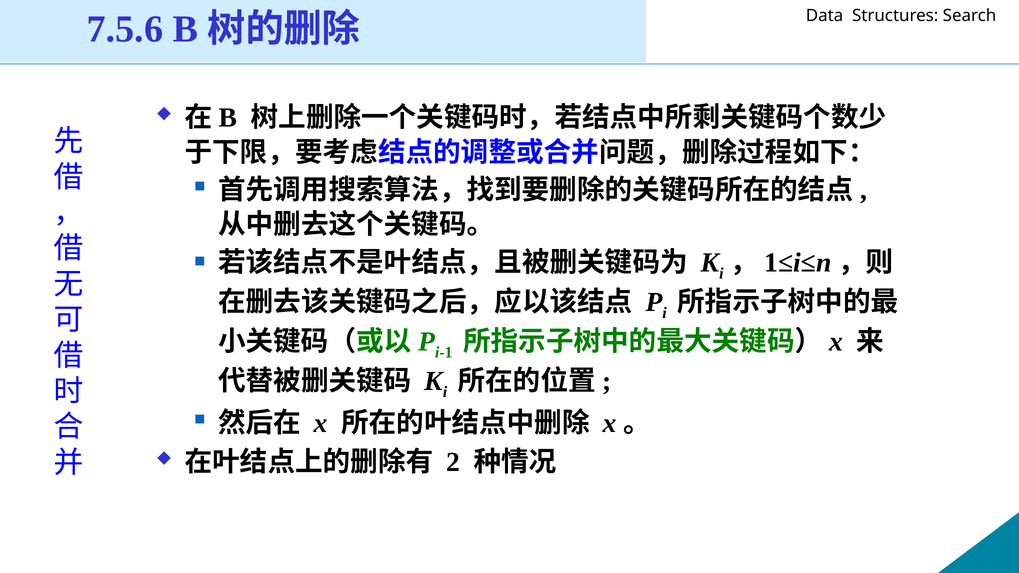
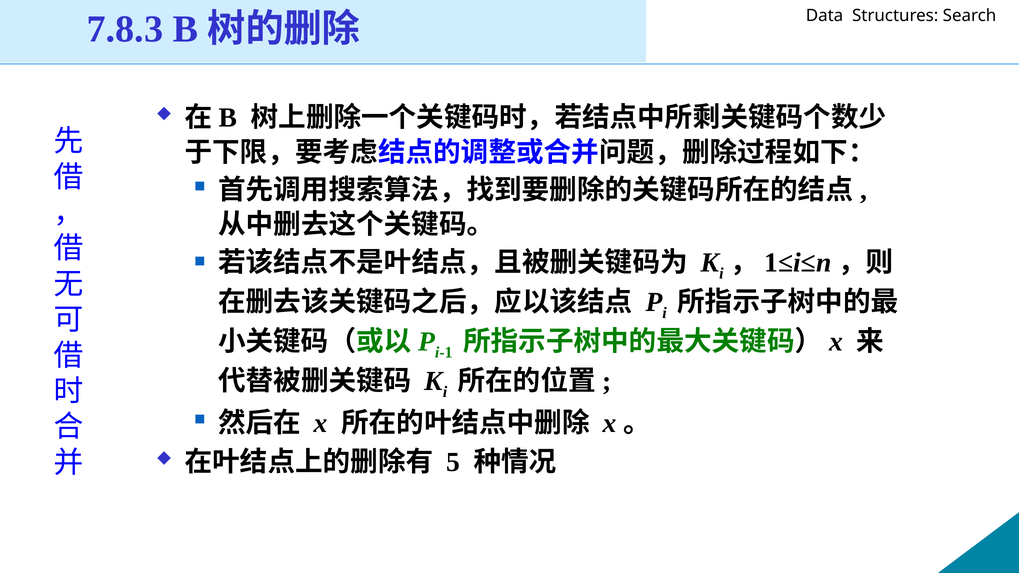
7.5.6: 7.5.6 -> 7.8.3 (125, 29)
2: 2 -> 5 (453, 462)
